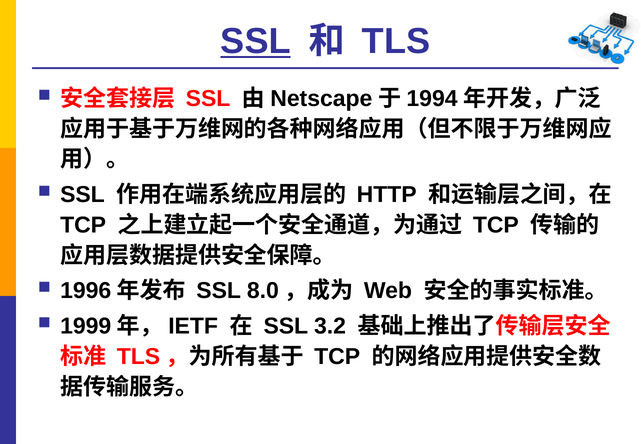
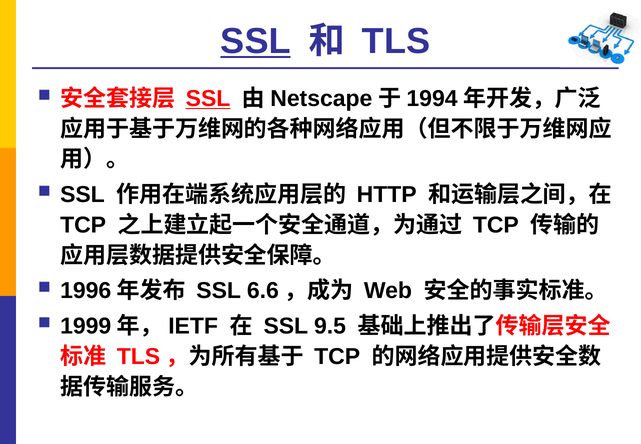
SSL underline: none -> present (208, 99)
8.0: 8.0 -> 6.6 (263, 291)
3.2: 3.2 -> 9.5 (330, 326)
